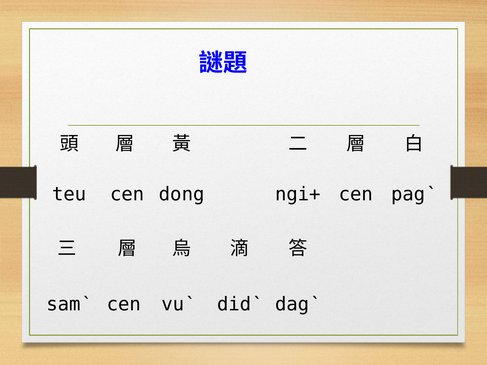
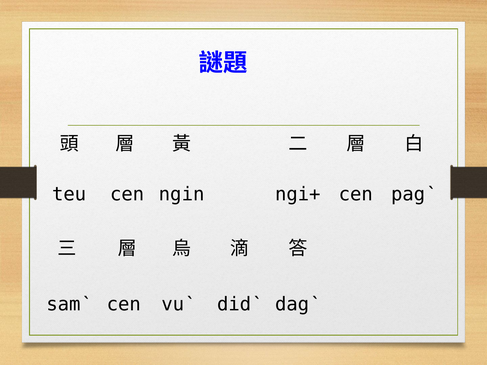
dong: dong -> ngin (182, 194)
